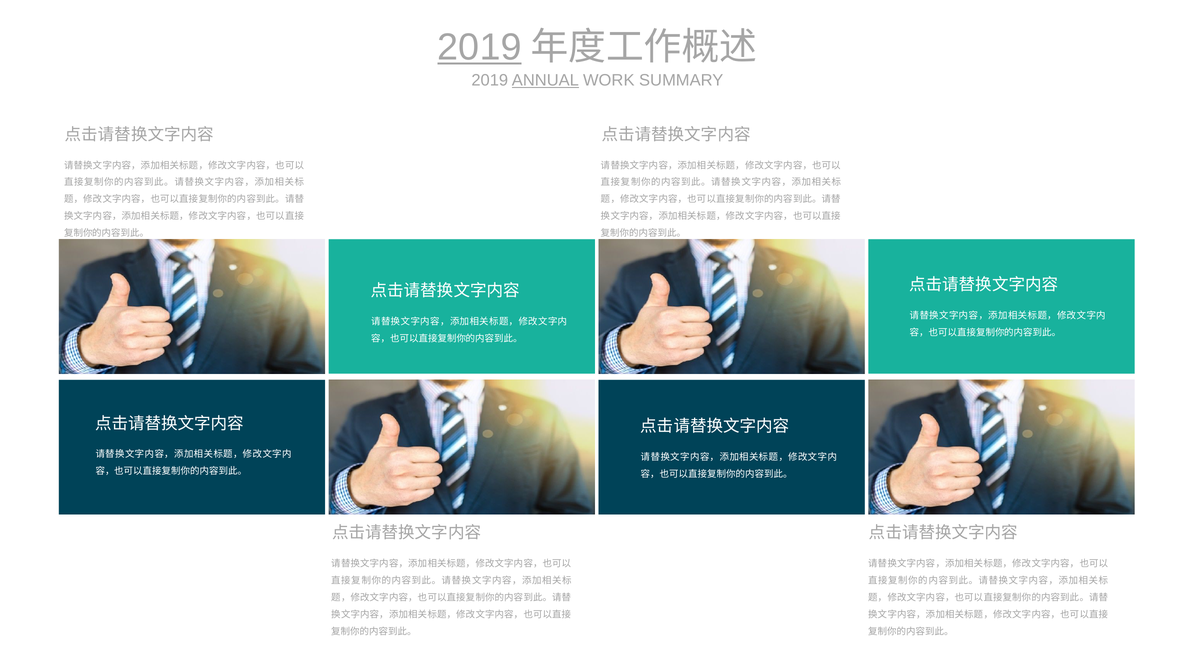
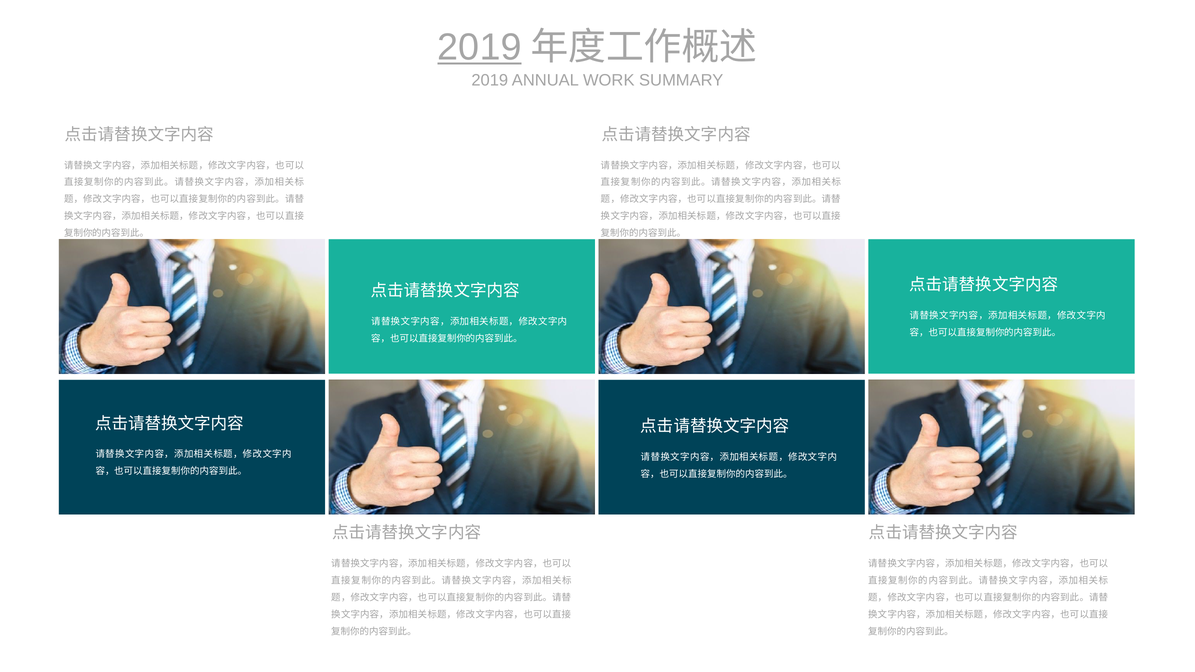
ANNUAL underline: present -> none (545, 80)
